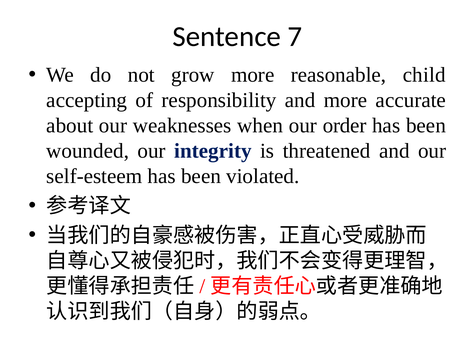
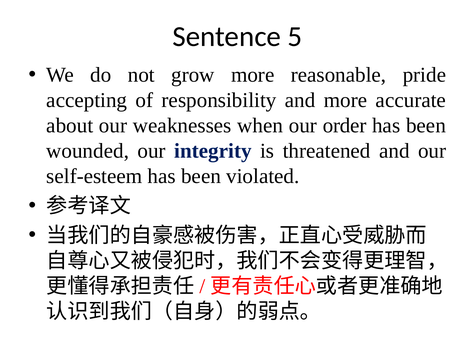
7: 7 -> 5 (295, 37)
child: child -> pride (424, 75)
